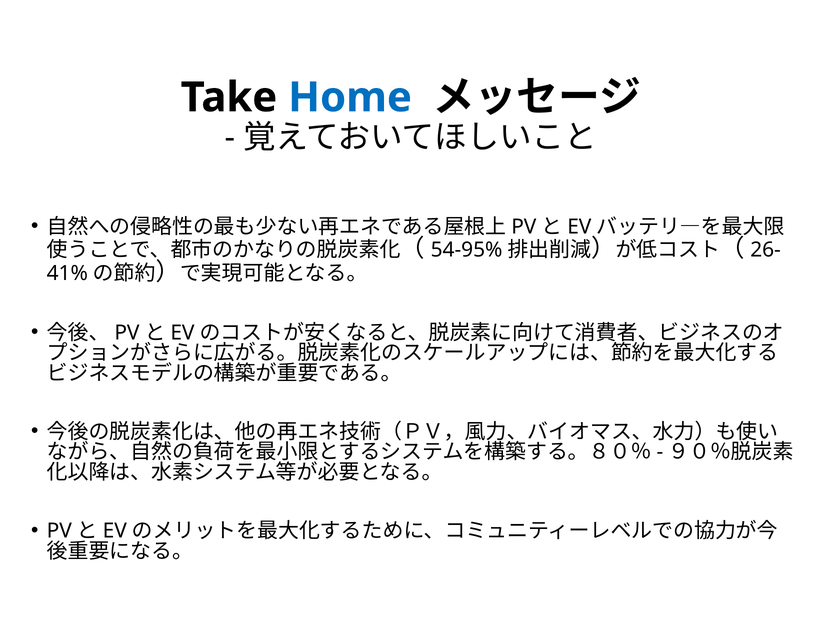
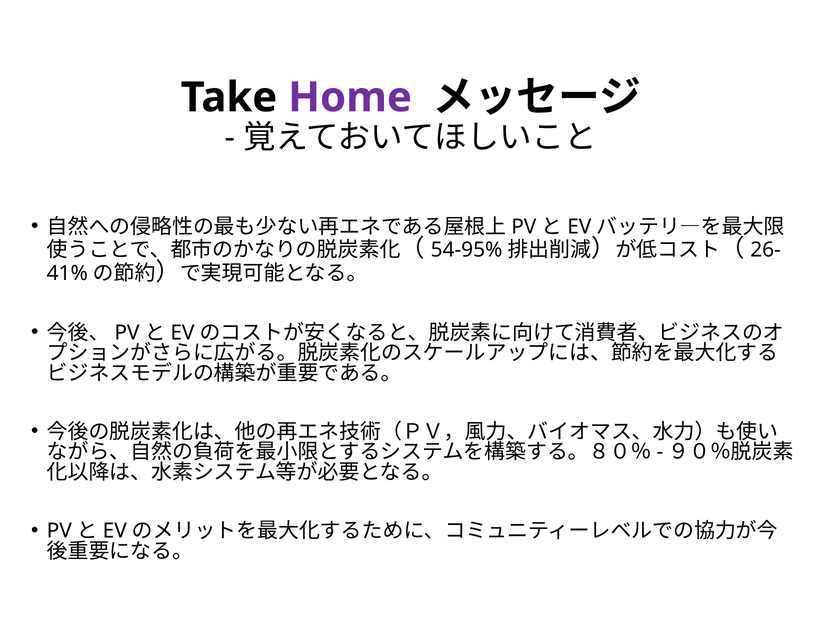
Home colour: blue -> purple (350, 97)
